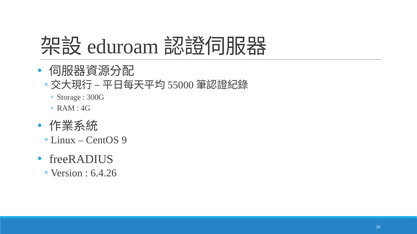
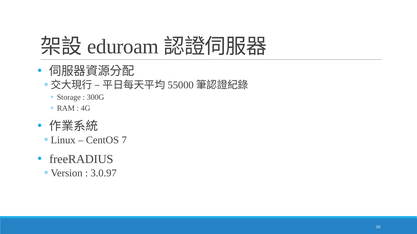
9: 9 -> 7 (124, 140)
6.4.26: 6.4.26 -> 3.0.97 (104, 173)
